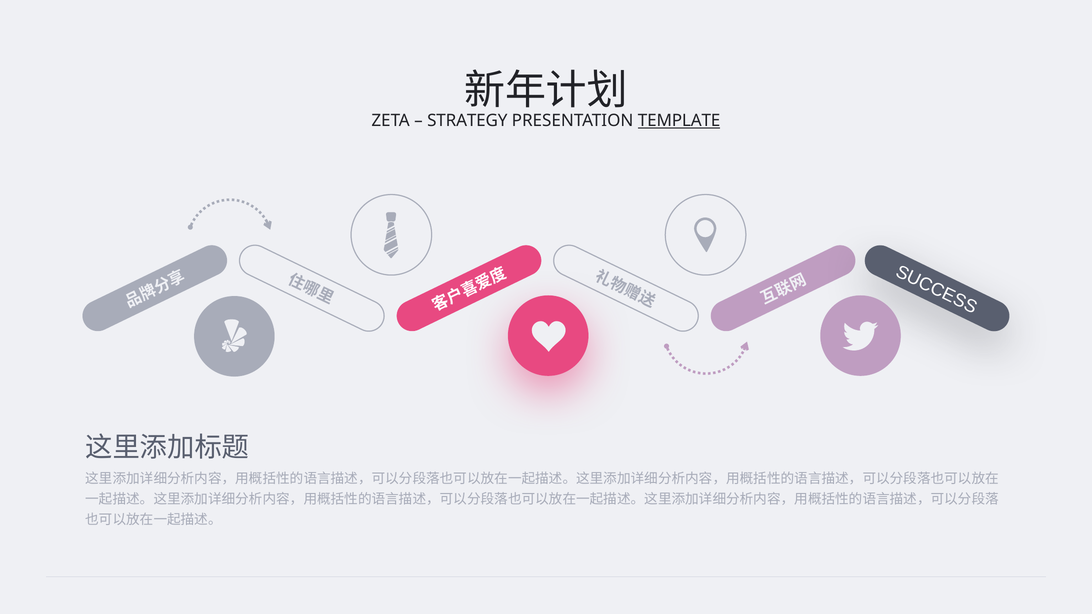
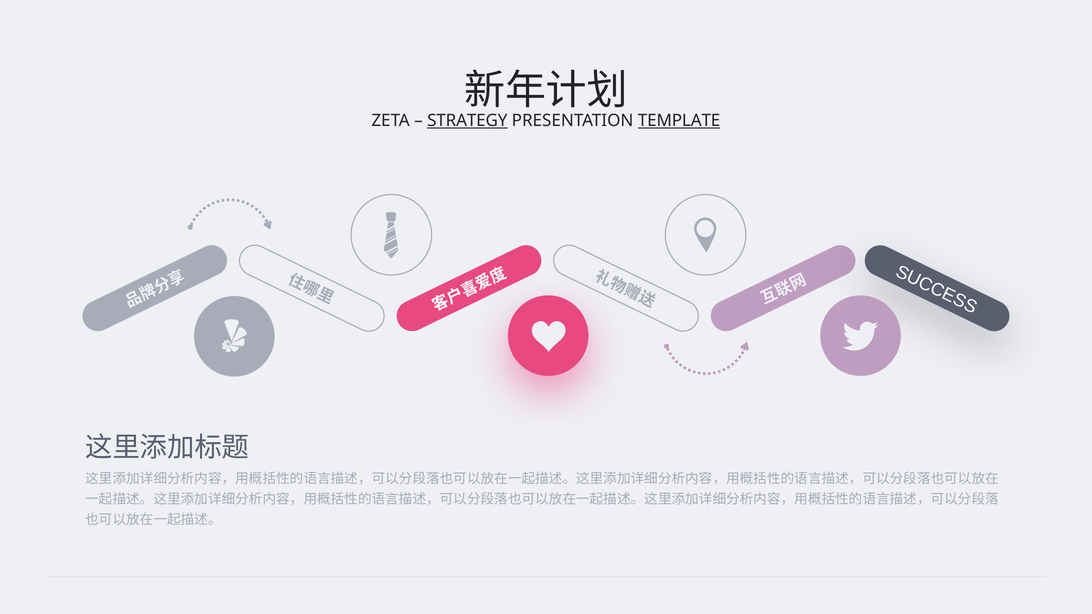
STRATEGY underline: none -> present (467, 121)
